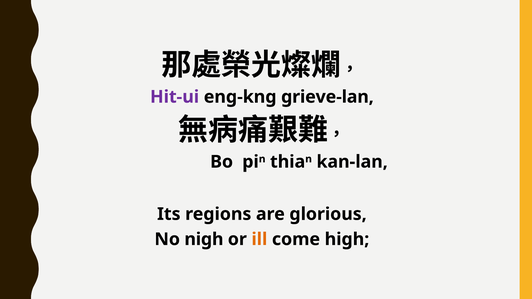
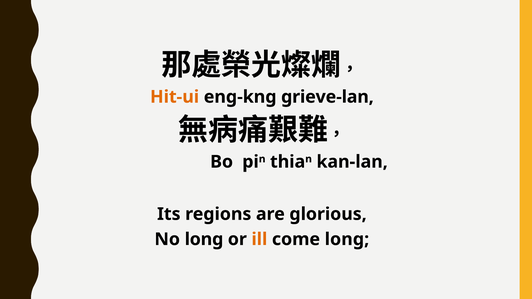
Hit-ui colour: purple -> orange (175, 97)
No nigh: nigh -> long (204, 239)
come high: high -> long (347, 239)
